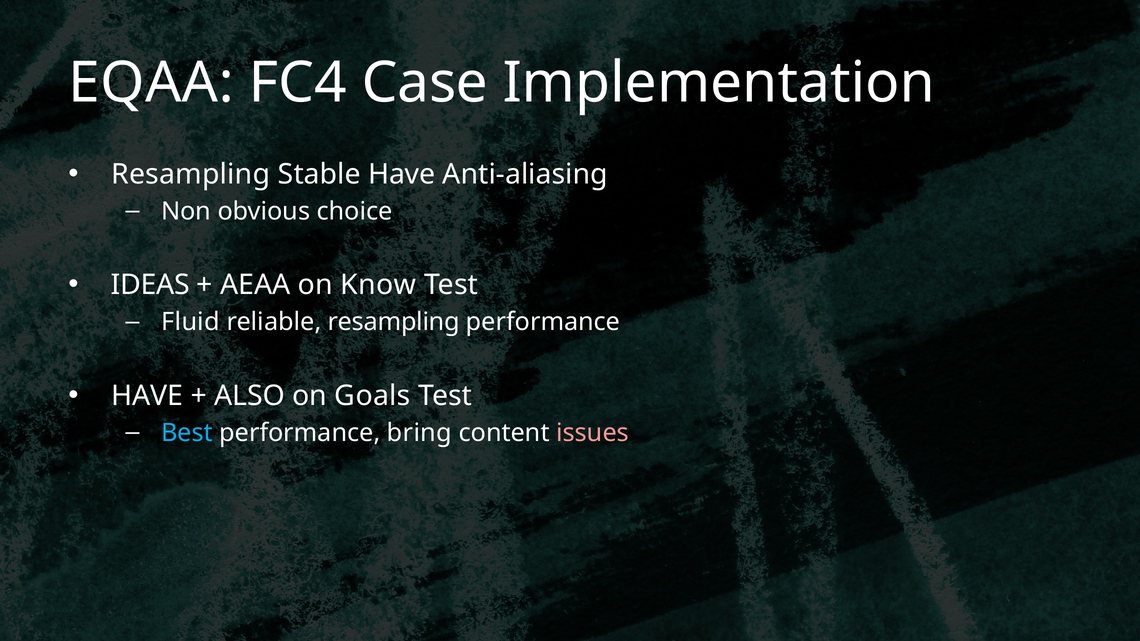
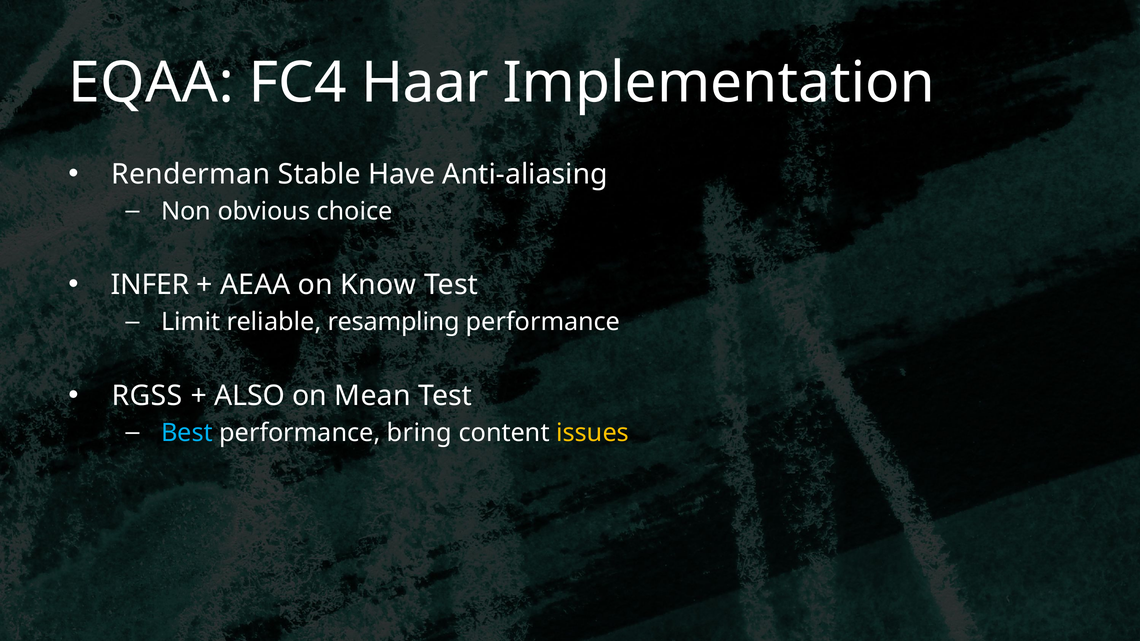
Case: Case -> Haar (425, 83)
Resampling: Resampling -> Renderman (191, 174)
IDEAS: IDEAS -> INFER (150, 285)
Fluid: Fluid -> Limit (191, 322)
HAVE: HAVE -> RGSS (147, 396)
Goals: Goals -> Mean (373, 396)
issues colour: pink -> yellow (593, 433)
